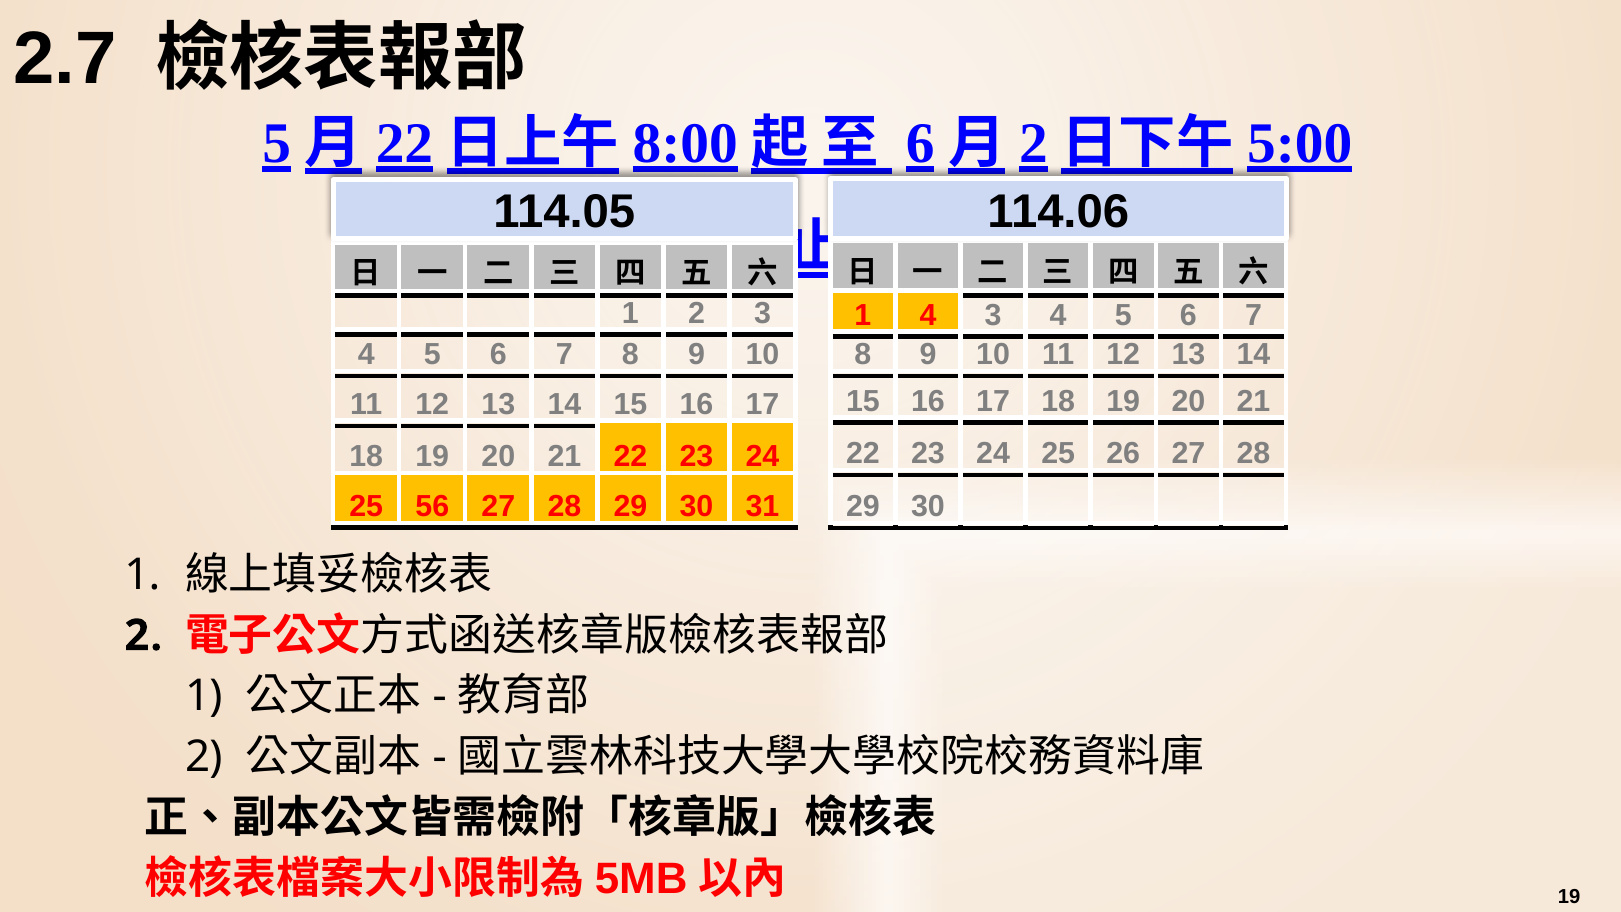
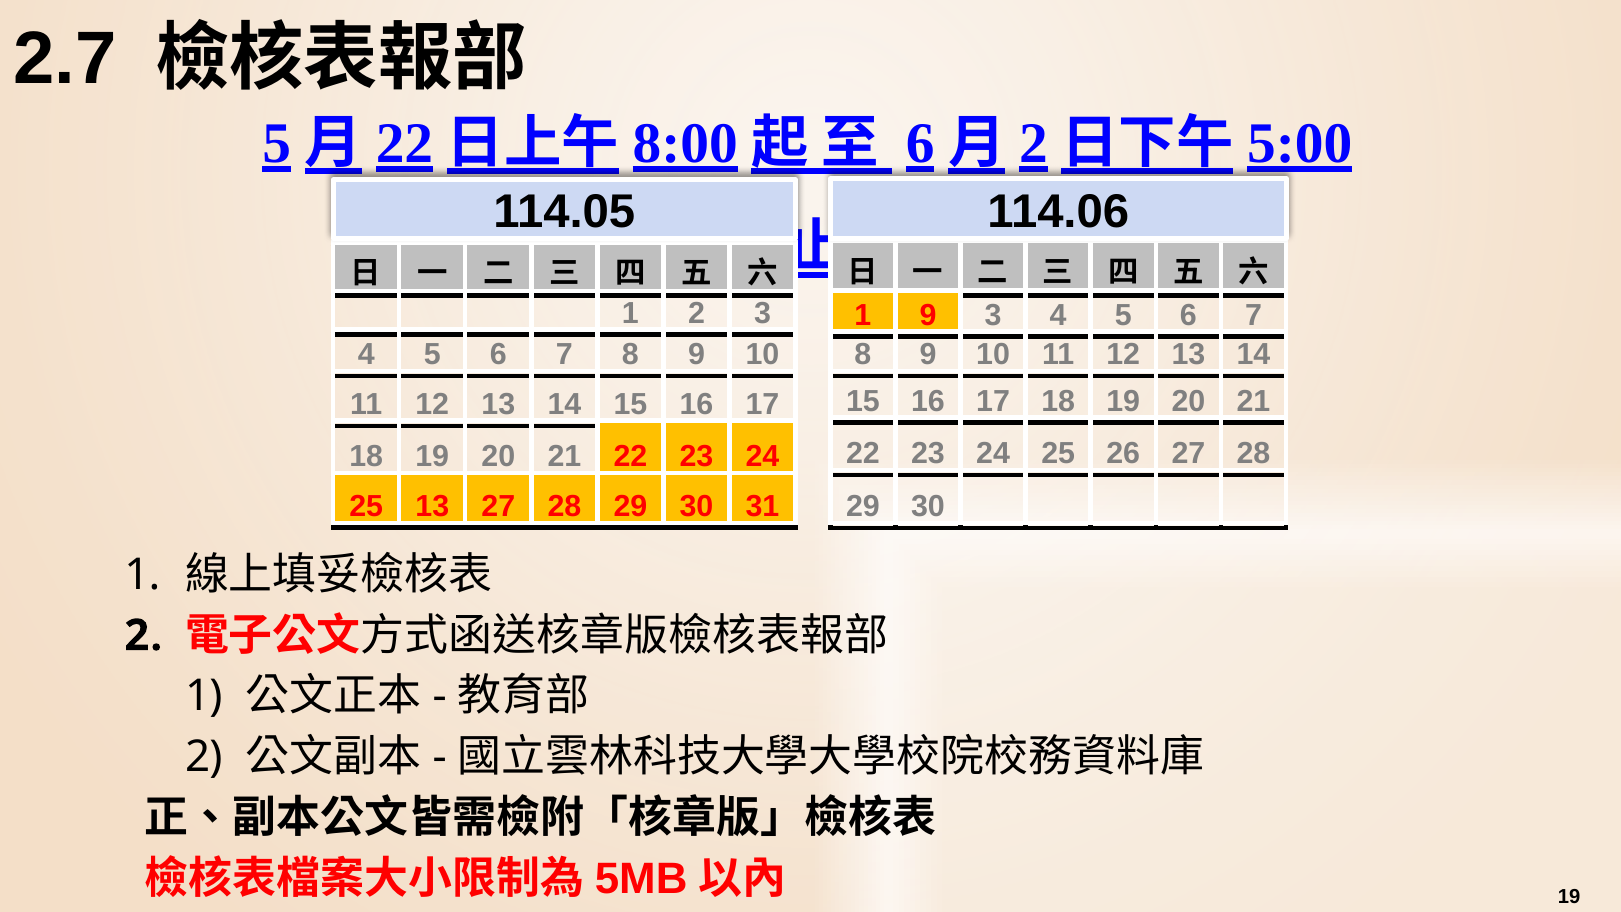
1 4: 4 -> 9 (928, 315)
25 56: 56 -> 13 (432, 506)
